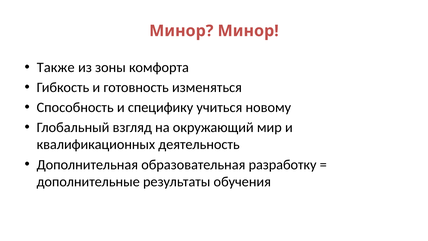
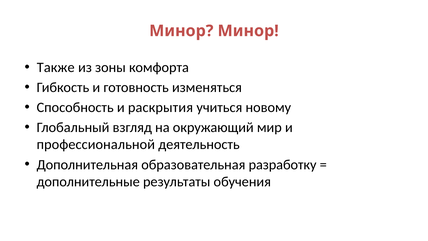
специфику: специфику -> раскрытия (160, 107)
квалификационных: квалификационных -> профессиональной (96, 144)
